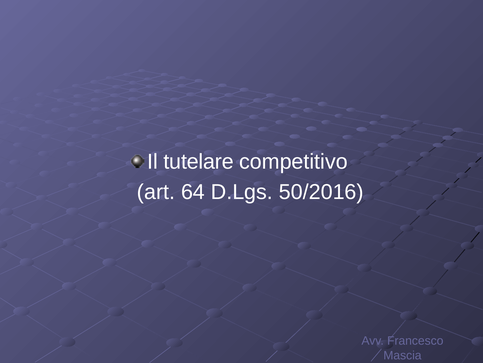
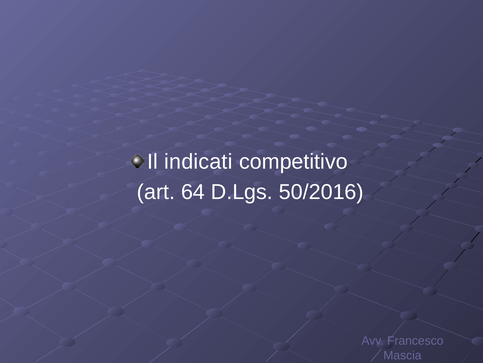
tutelare: tutelare -> indicati (198, 161)
